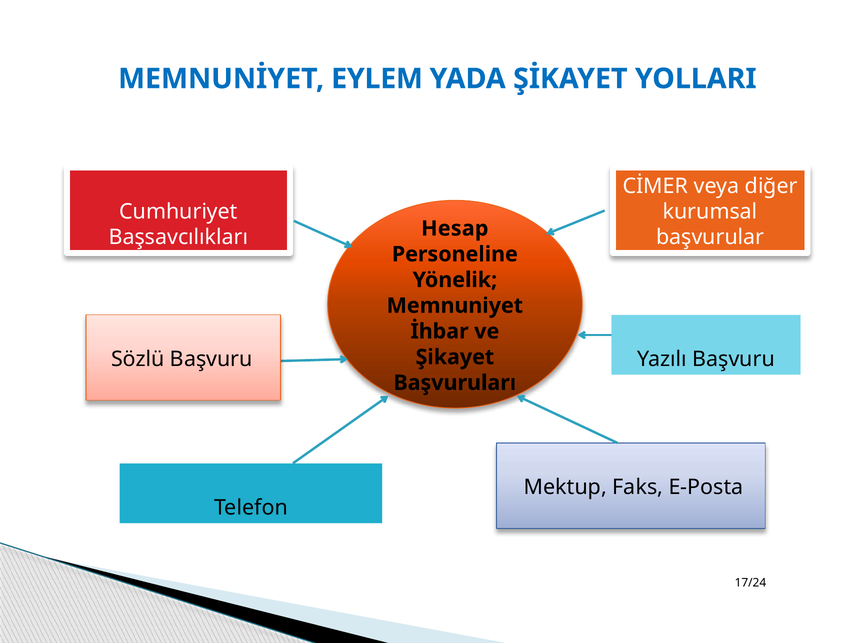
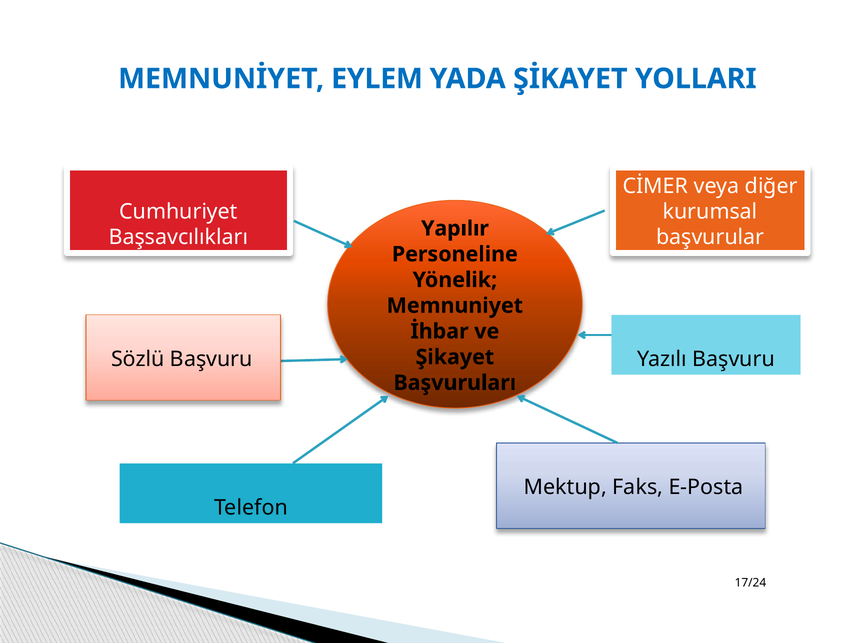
Hesap: Hesap -> Yapılır (455, 229)
